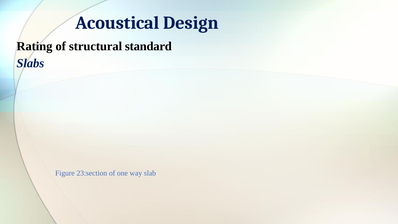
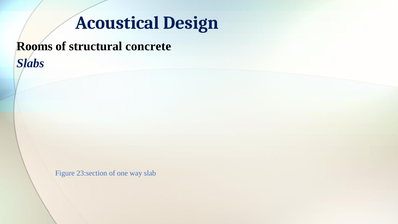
Rating: Rating -> Rooms (35, 46)
standard: standard -> concrete (148, 46)
